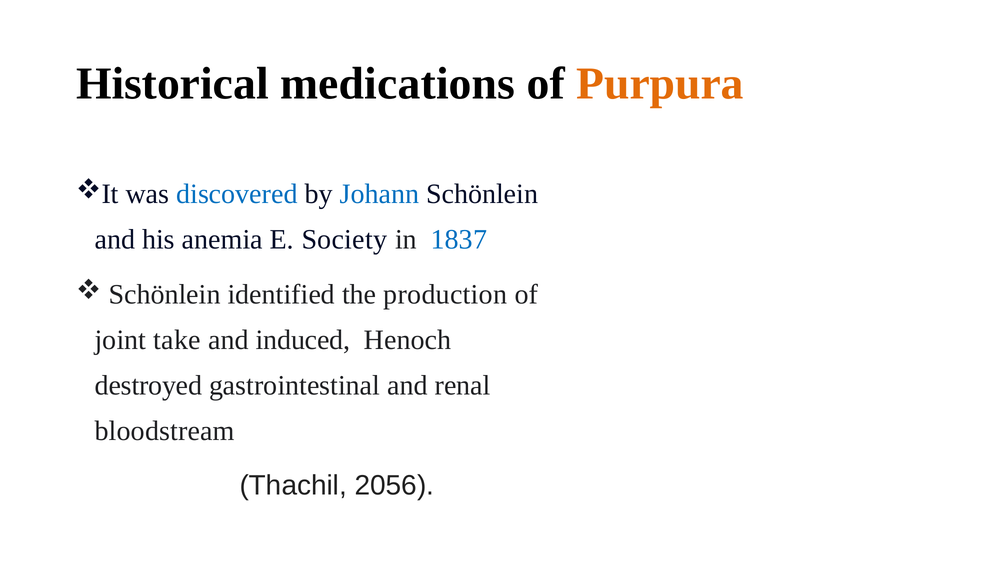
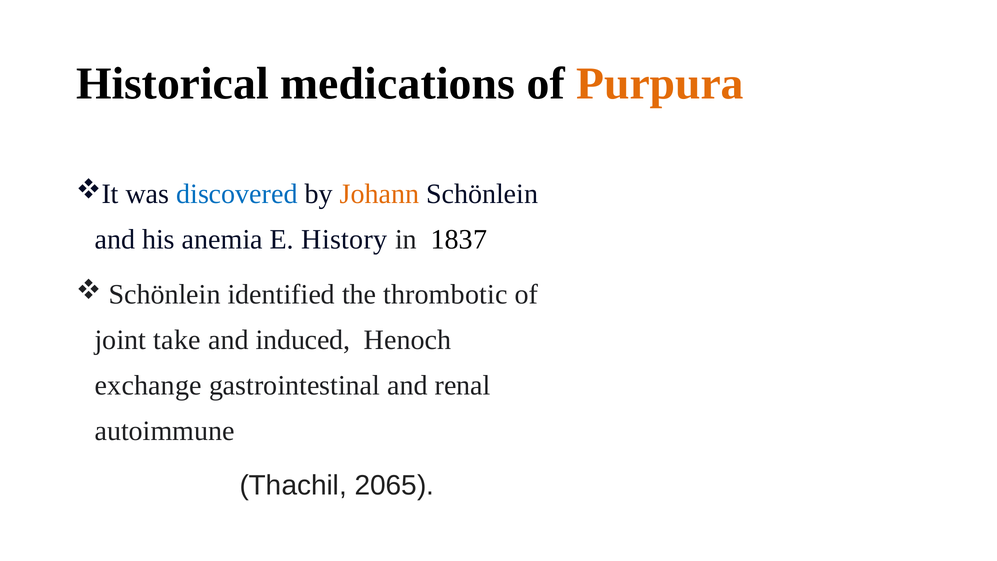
Johann colour: blue -> orange (379, 194)
Society: Society -> History (344, 240)
1837 colour: blue -> black (459, 240)
production: production -> thrombotic (445, 294)
destroyed: destroyed -> exchange (148, 385)
bloodstream: bloodstream -> autoimmune (165, 431)
2056: 2056 -> 2065 (394, 485)
